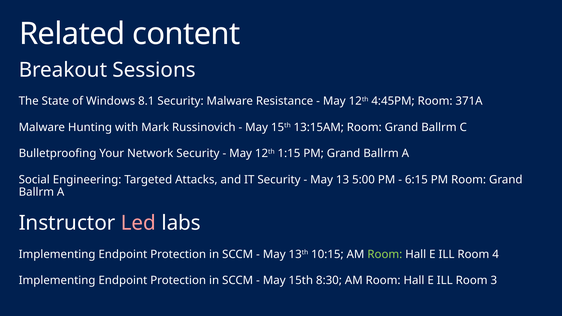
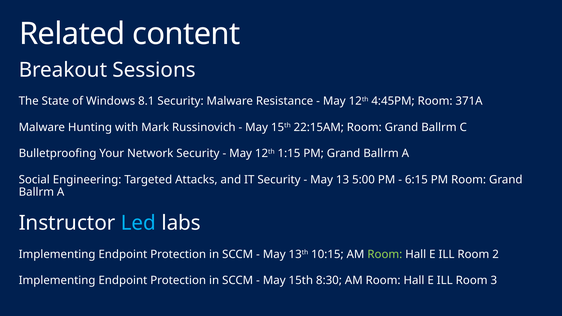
13:15AM: 13:15AM -> 22:15AM (319, 127)
Led colour: pink -> light blue (138, 223)
4: 4 -> 2 (496, 254)
